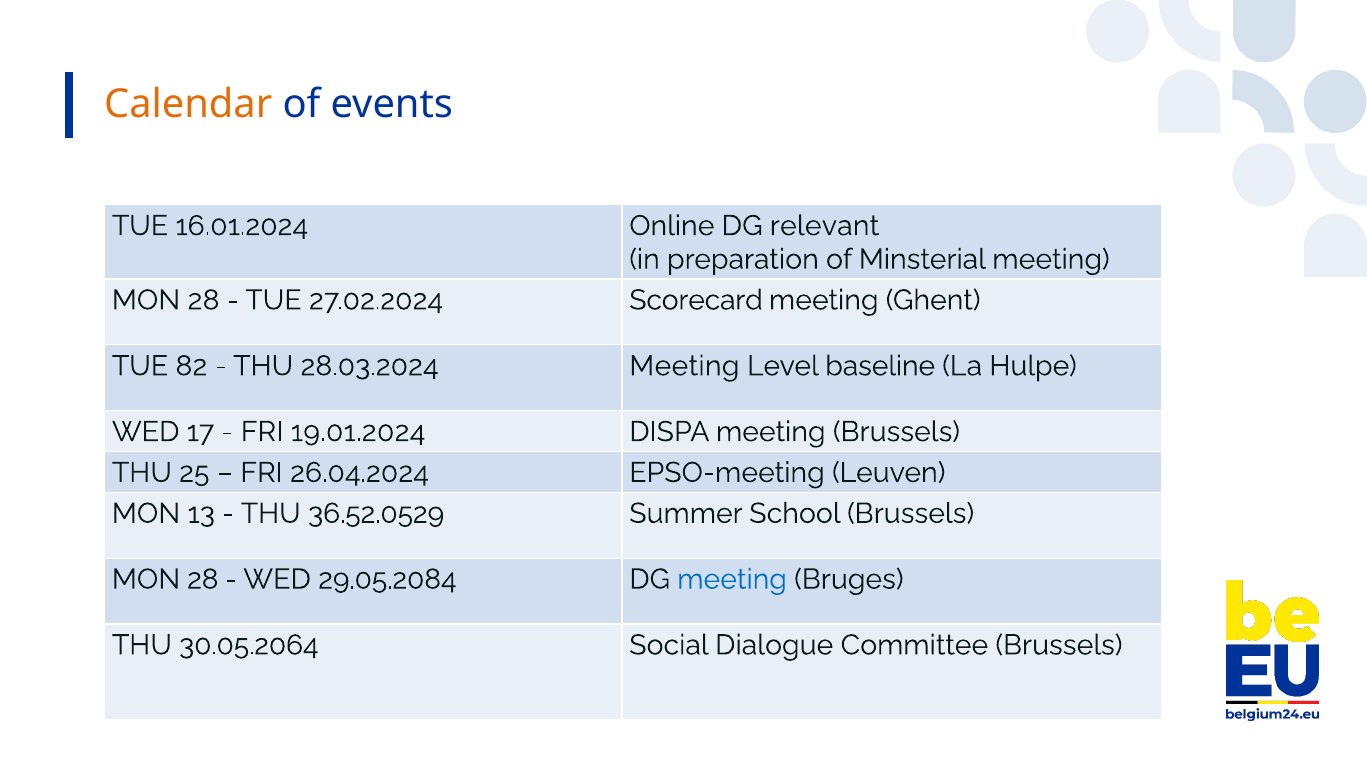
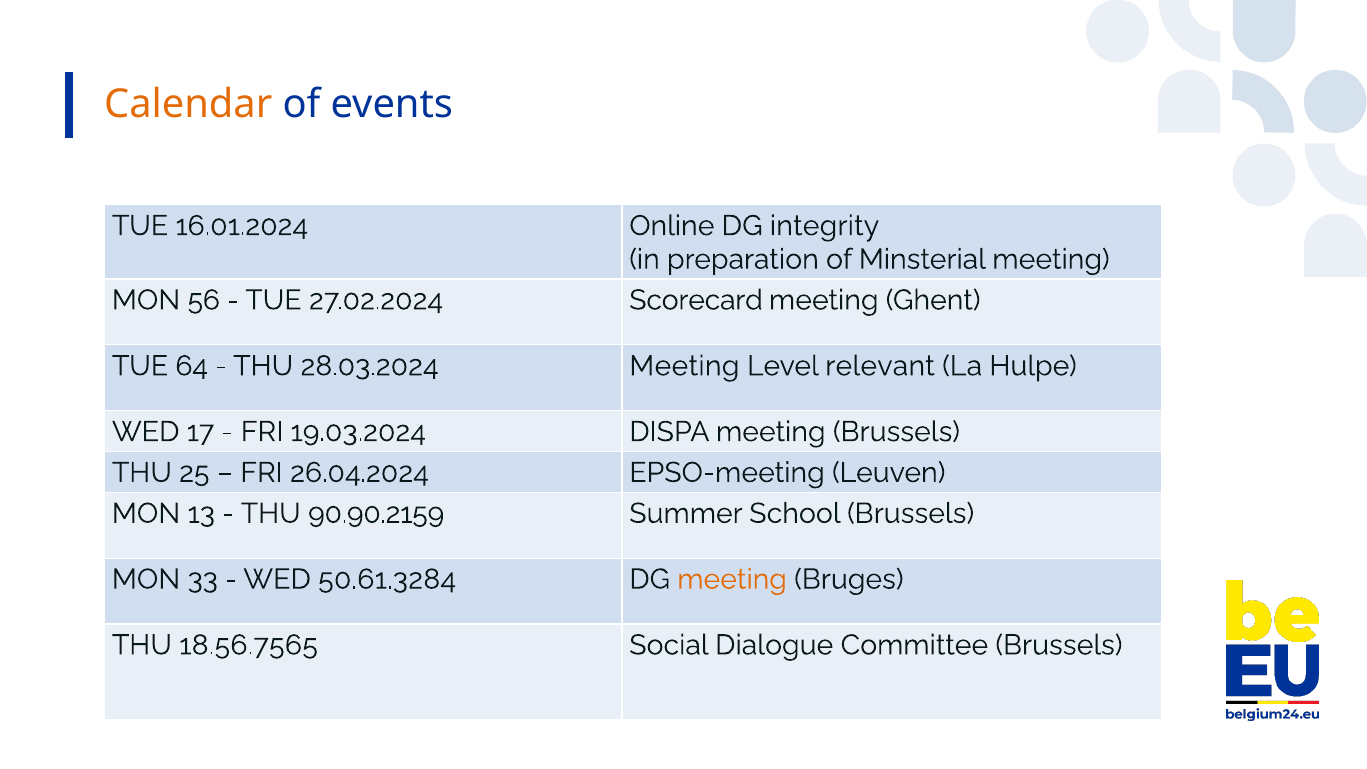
relevant: relevant -> integrity (825, 226)
28: 28 -> 56 (204, 300)
82: 82 -> 64 (192, 366)
baseline: baseline -> relevant (880, 366)
19.01.2024: 19.01.2024 -> 19.03.2024 (358, 432)
36.52.0529: 36.52.0529 -> 90.90.2159 (376, 513)
28: 28 -> 33 (203, 579)
29.05.2084: 29.05.2084 -> 50.61.3284 (387, 579)
meeting colour: blue -> orange (732, 579)
30.05.2064: 30.05.2064 -> 18.56.7565 (249, 645)
